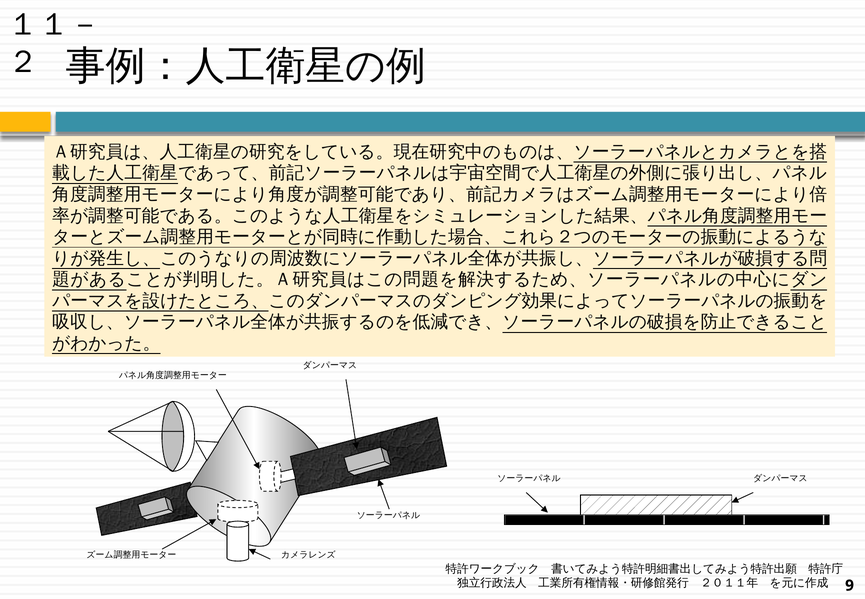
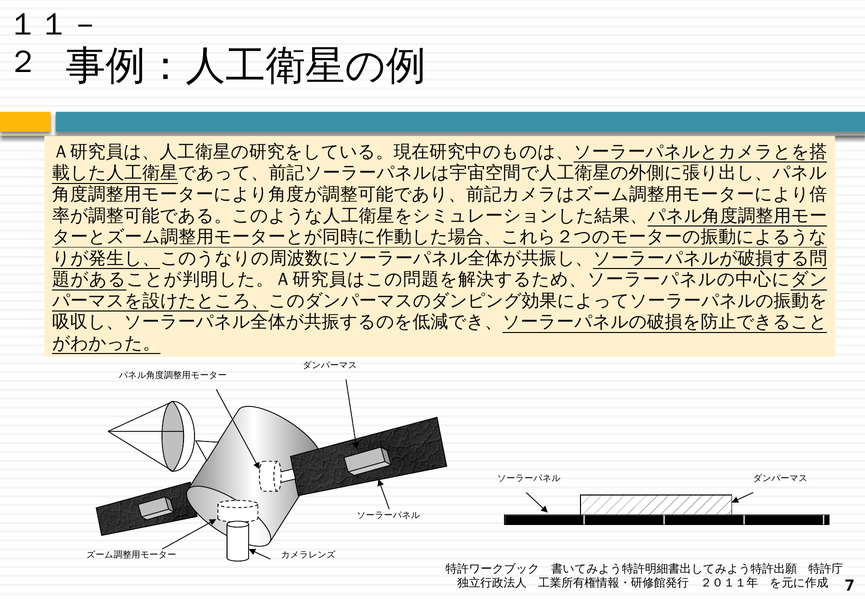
9: 9 -> 7 (850, 585)
